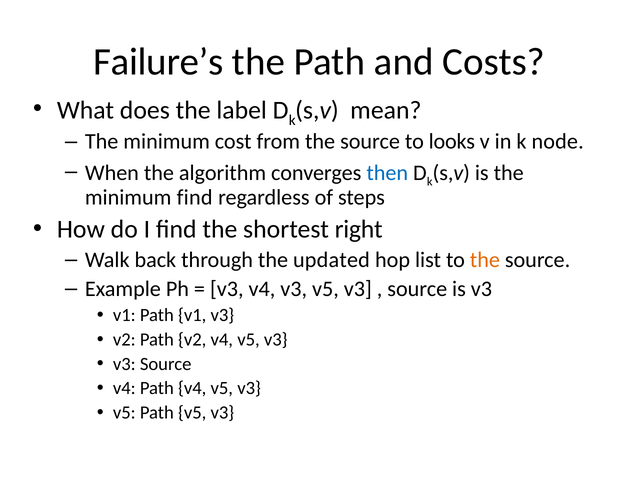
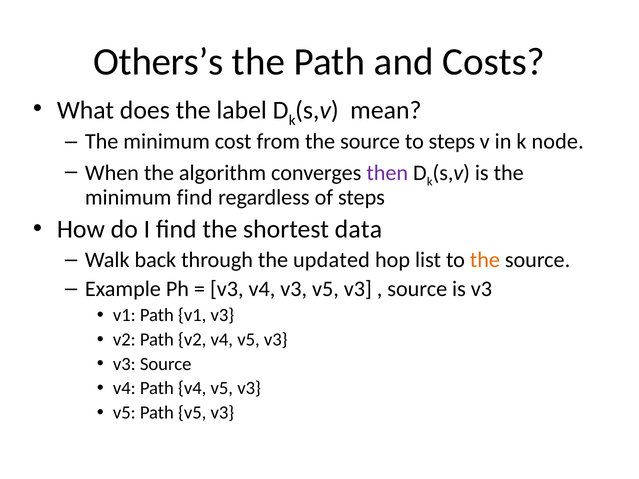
Failure’s: Failure’s -> Others’s (158, 62)
to looks: looks -> steps (452, 142)
then colour: blue -> purple (387, 173)
right: right -> data (358, 229)
